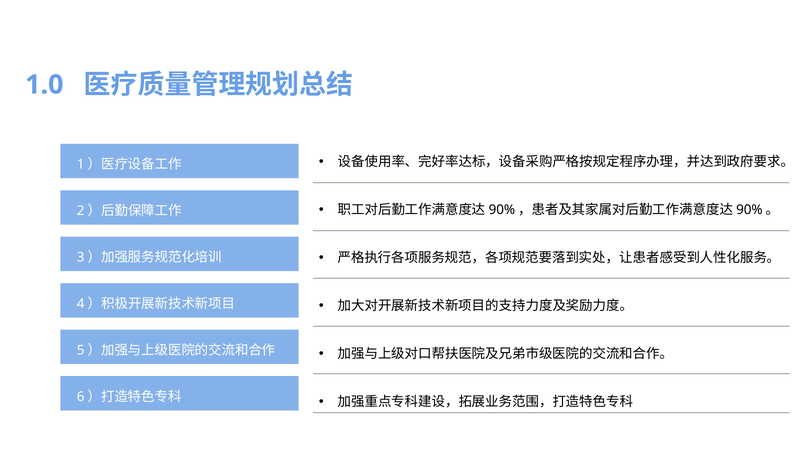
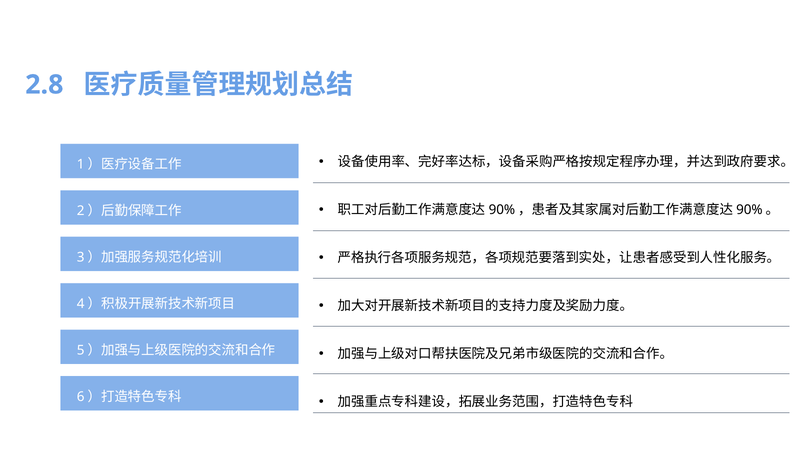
1.0: 1.0 -> 2.8 (44, 85)
